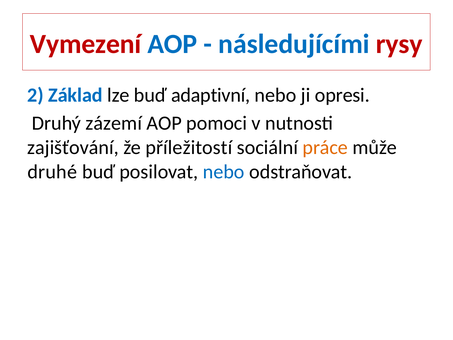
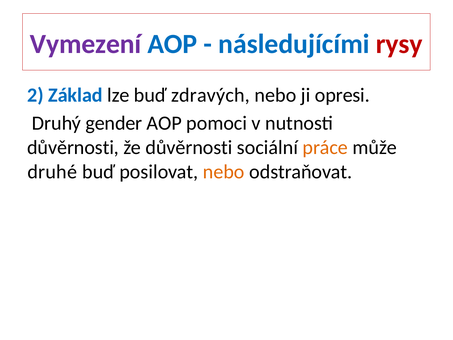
Vymezení colour: red -> purple (86, 44)
adaptivní: adaptivní -> zdravých (210, 95)
zázemí: zázemí -> gender (114, 123)
zajišťování: zajišťování -> důvěrnosti (73, 147)
že příležitostí: příležitostí -> důvěrnosti (189, 147)
nebo colour: blue -> orange (224, 172)
